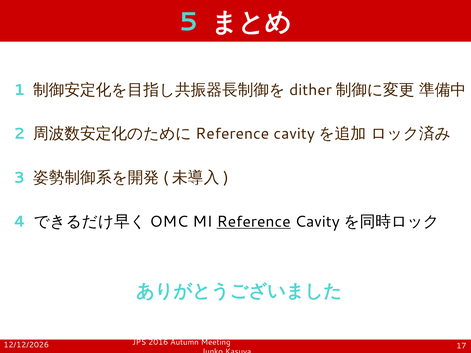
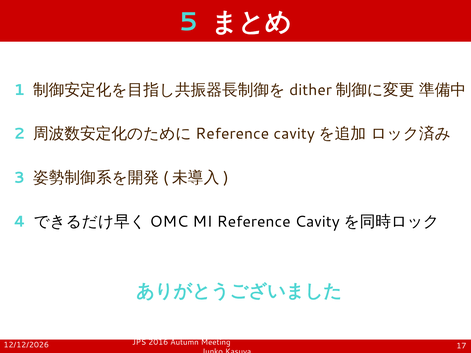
Reference underline: present -> none (254, 222)
